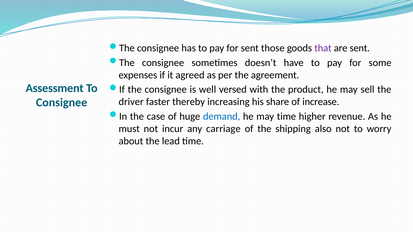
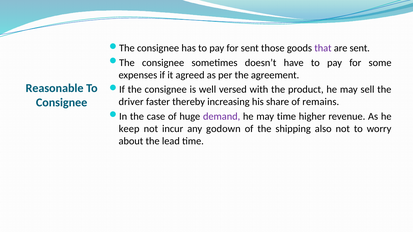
Assessment: Assessment -> Reasonable (55, 88)
increase: increase -> remains (321, 102)
demand colour: blue -> purple (222, 116)
must: must -> keep (129, 129)
carriage: carriage -> godown (223, 129)
